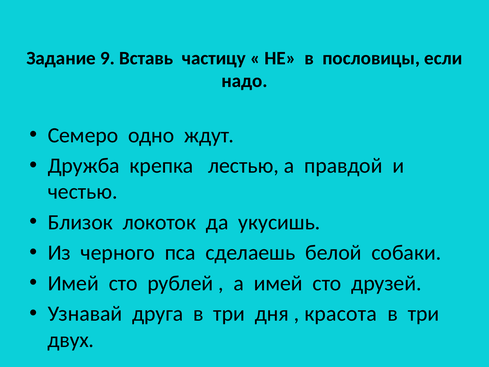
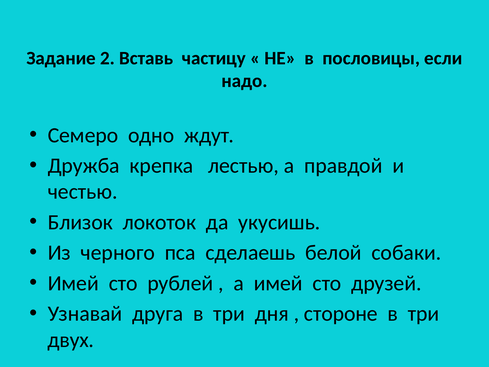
9: 9 -> 2 (108, 58)
красота: красота -> стороне (341, 314)
